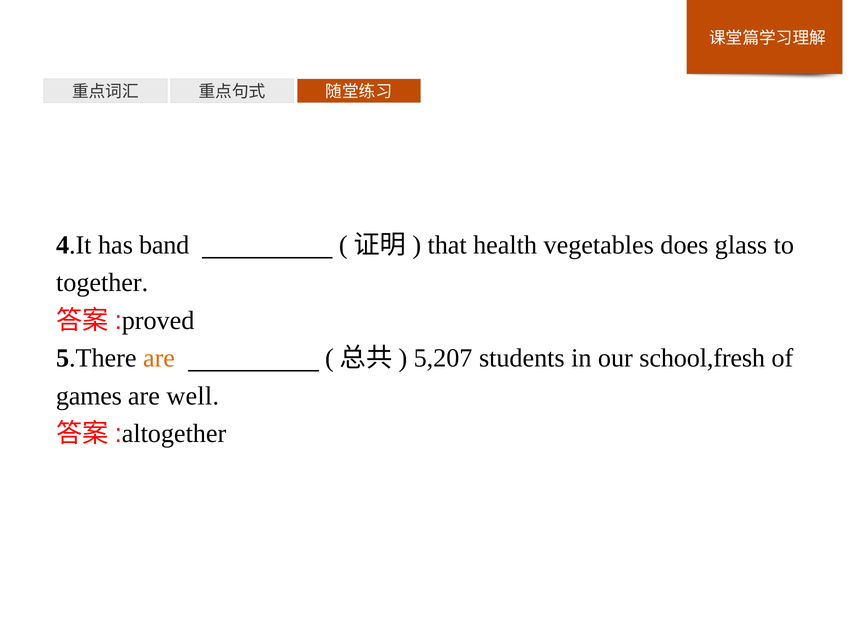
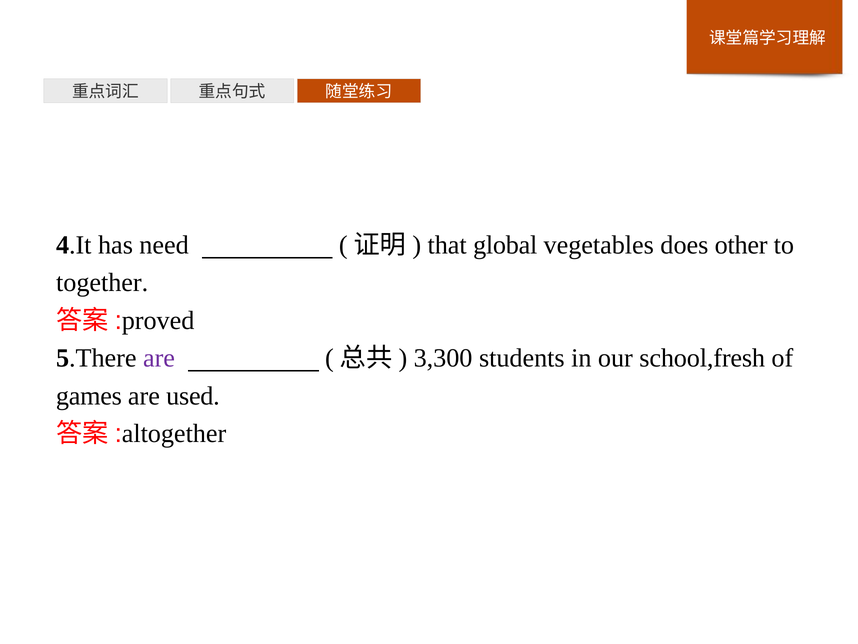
band: band -> need (164, 245)
health: health -> global (505, 245)
glass: glass -> other (741, 245)
are colour: orange -> purple (159, 358)
5,207: 5,207 -> 3,300 (443, 358)
well: well -> used (193, 396)
